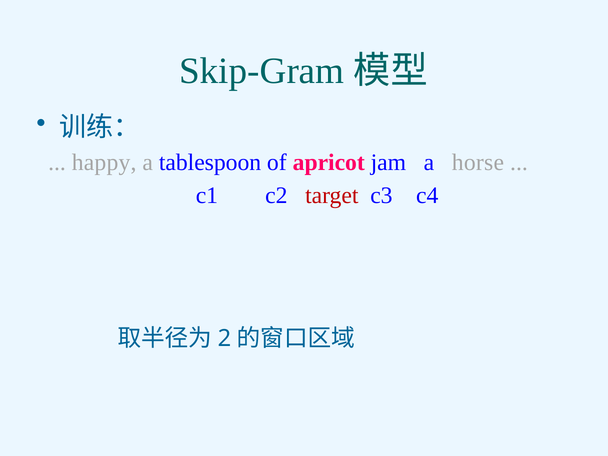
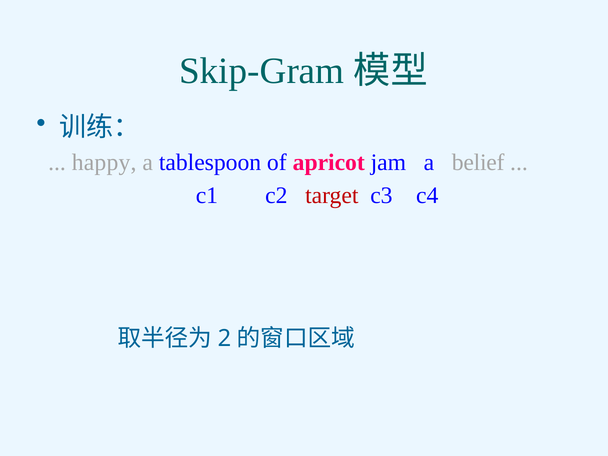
horse: horse -> belief (478, 162)
